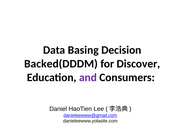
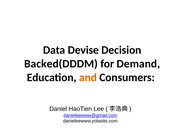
Basing: Basing -> Devise (83, 50)
Discover: Discover -> Demand (138, 64)
and colour: purple -> orange (88, 77)
